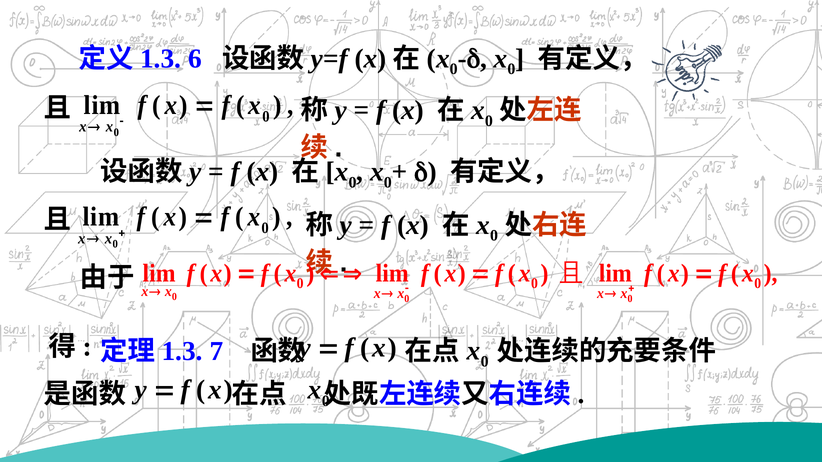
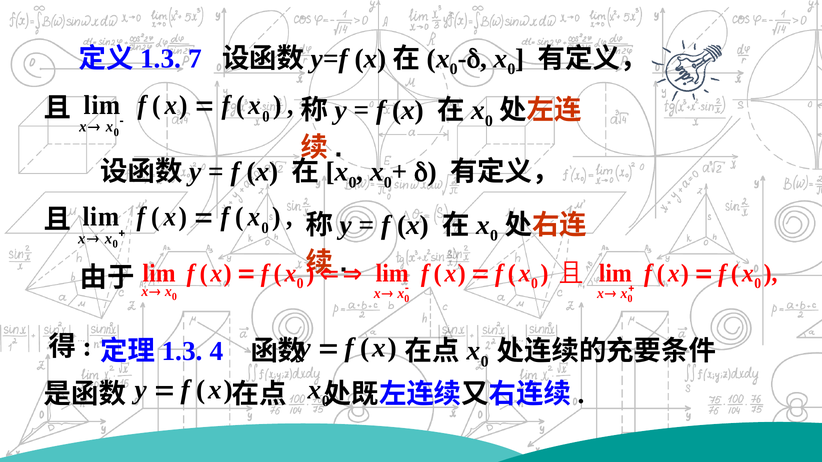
6: 6 -> 7 (195, 59)
7: 7 -> 4 (216, 352)
